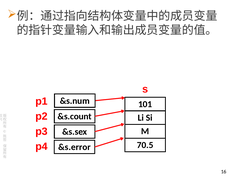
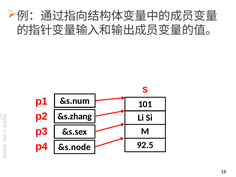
&s.count: &s.count -> &s.zhang (75, 116)
70.5: 70.5 -> 92.5 (145, 145)
&s.error: &s.error -> &s.node (74, 147)
